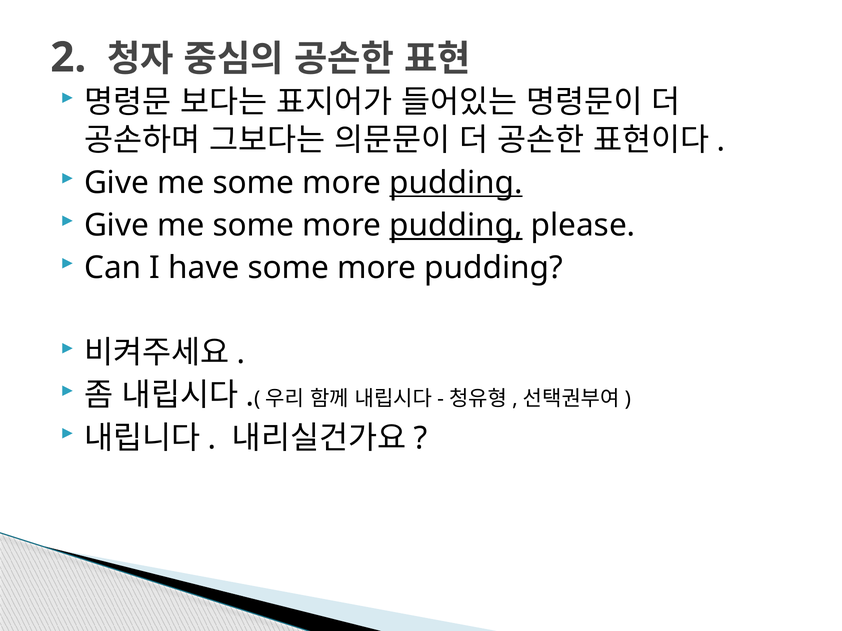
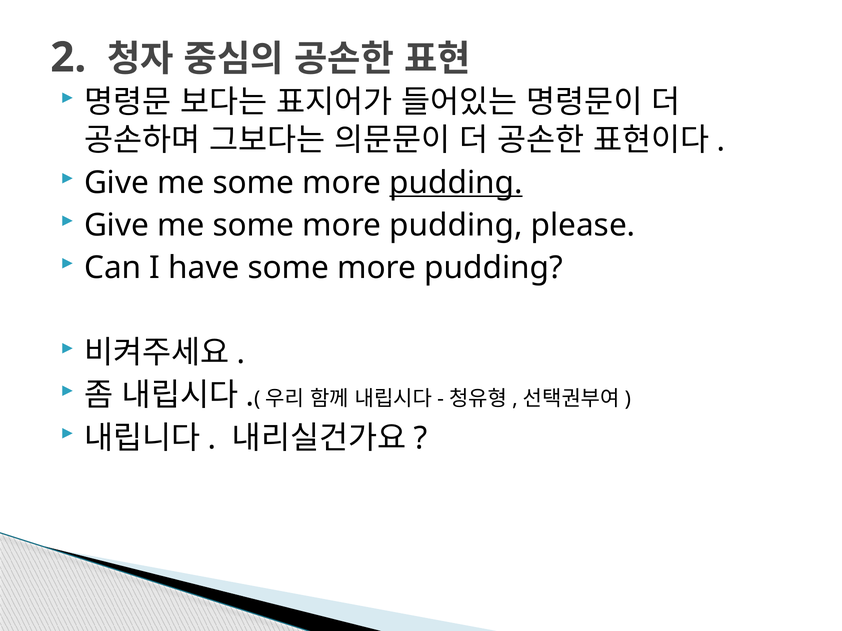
pudding underline: present -> none (456, 225)
